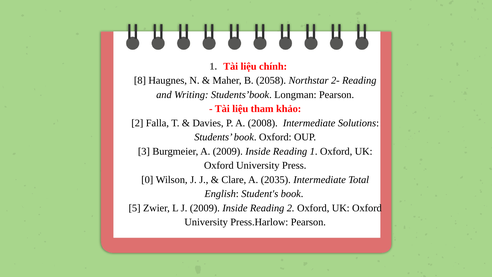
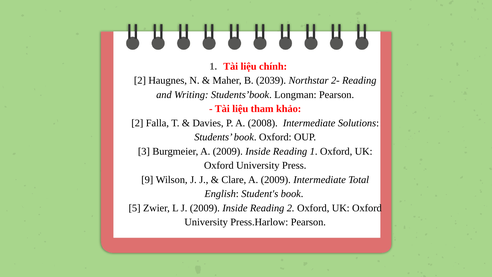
8: 8 -> 2 (140, 80)
2058: 2058 -> 2039 (271, 80)
0: 0 -> 9 (147, 180)
Clare A 2035: 2035 -> 2009 (276, 180)
